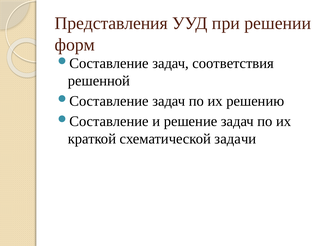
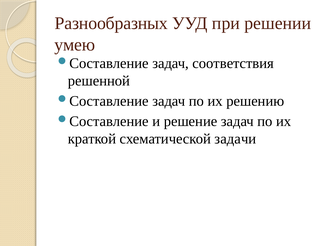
Представления: Представления -> Разнообразных (111, 23)
форм: форм -> умею (75, 45)
